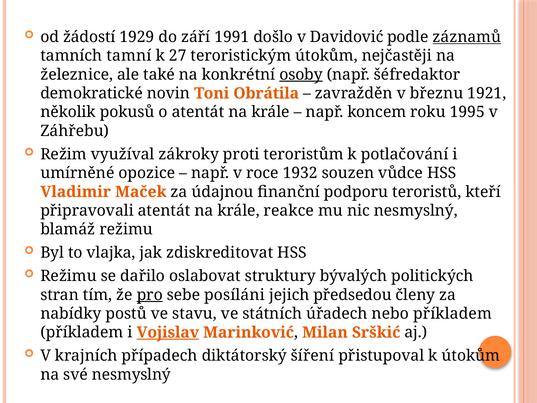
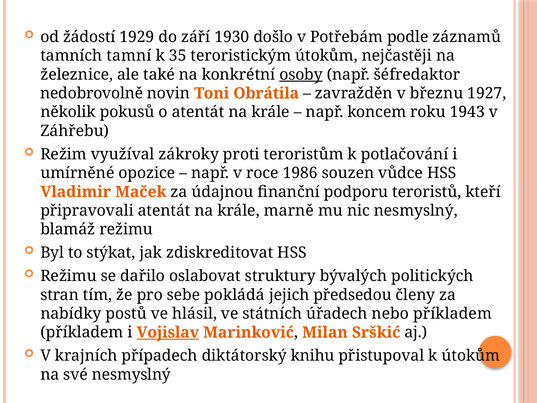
1991: 1991 -> 1930 (232, 37)
Davidović: Davidović -> Potřebám (347, 37)
záznamů underline: present -> none (467, 37)
27: 27 -> 35 (178, 56)
demokratické: demokratické -> nedobrovolně (92, 93)
1921: 1921 -> 1927 (487, 93)
1995: 1995 -> 1943 (467, 112)
1932: 1932 -> 1986 (300, 173)
reakce: reakce -> marně (289, 211)
vlajka: vlajka -> stýkat (111, 253)
pro underline: present -> none (150, 295)
posíláni: posíláni -> pokládá (235, 295)
stavu: stavu -> hlásil (195, 313)
šíření: šíření -> knihu (313, 356)
